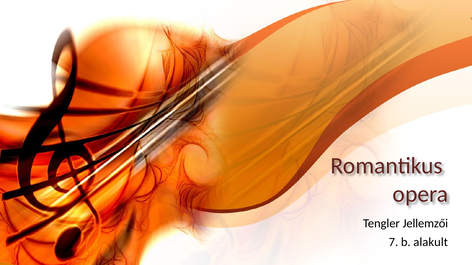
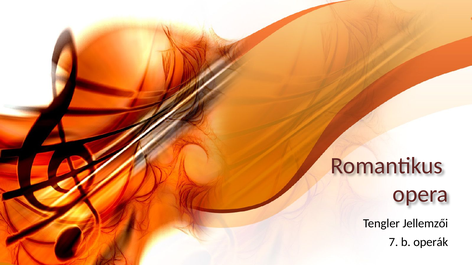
alakult: alakult -> operák (431, 242)
